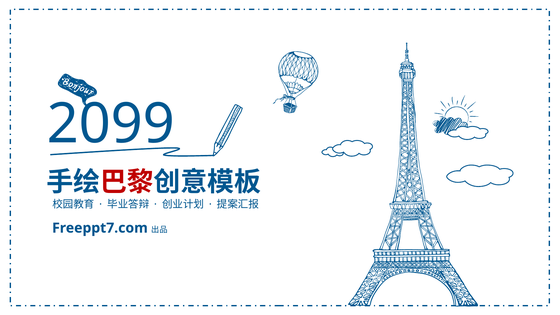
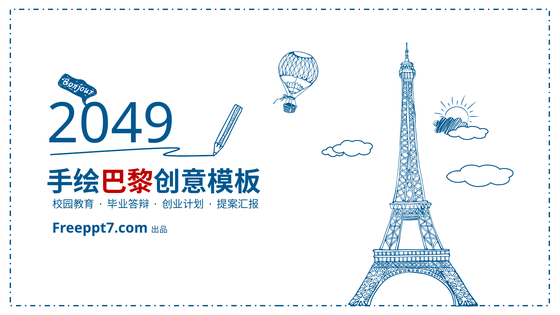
2099: 2099 -> 2049 (111, 124)
